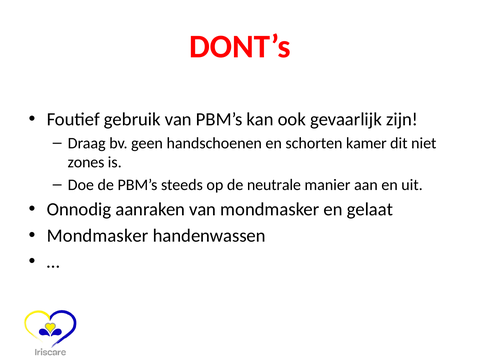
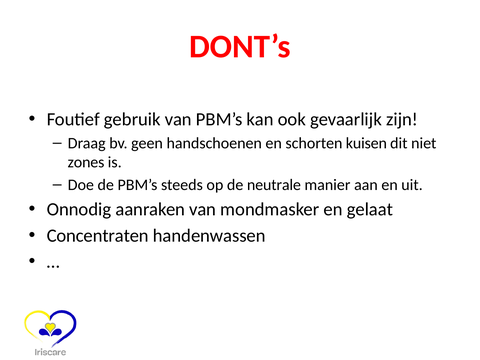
kamer: kamer -> kuisen (366, 143)
Mondmasker: Mondmasker -> Concentraten (98, 236)
